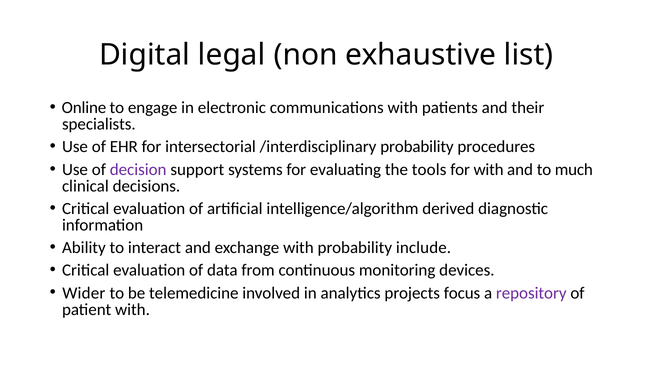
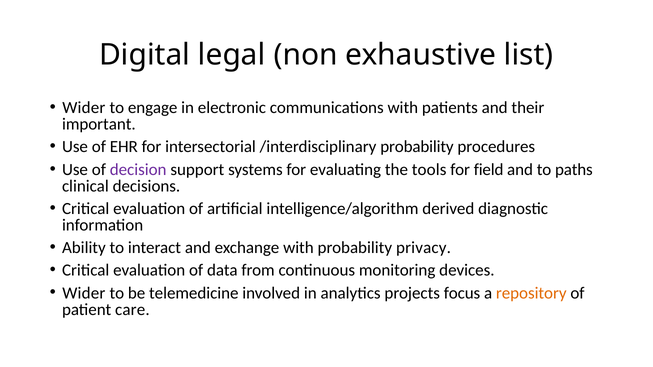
Online: Online -> Wider (84, 108)
specialists: specialists -> important (99, 124)
for with: with -> field (489, 170)
much: much -> paths (574, 170)
include: include -> privacy (423, 248)
repository colour: purple -> orange (531, 293)
patient with: with -> care (132, 310)
